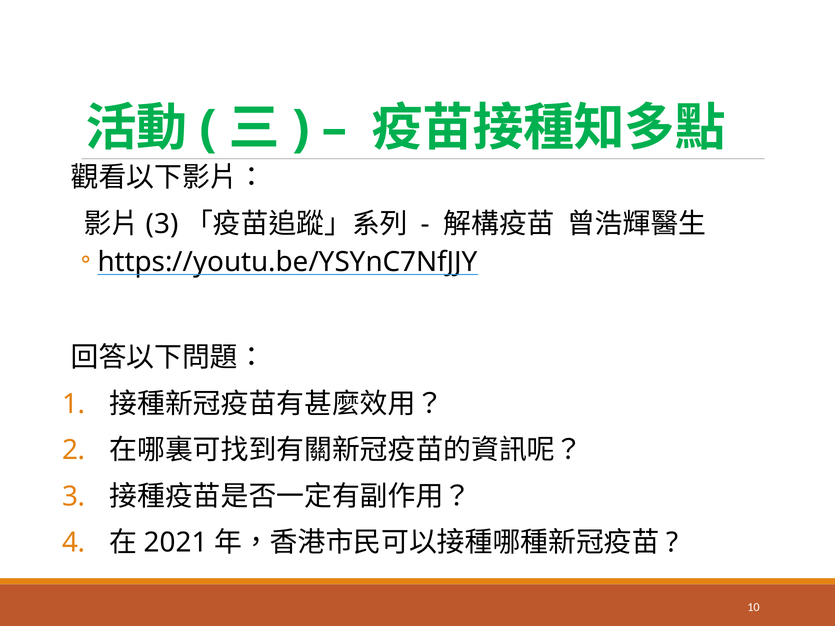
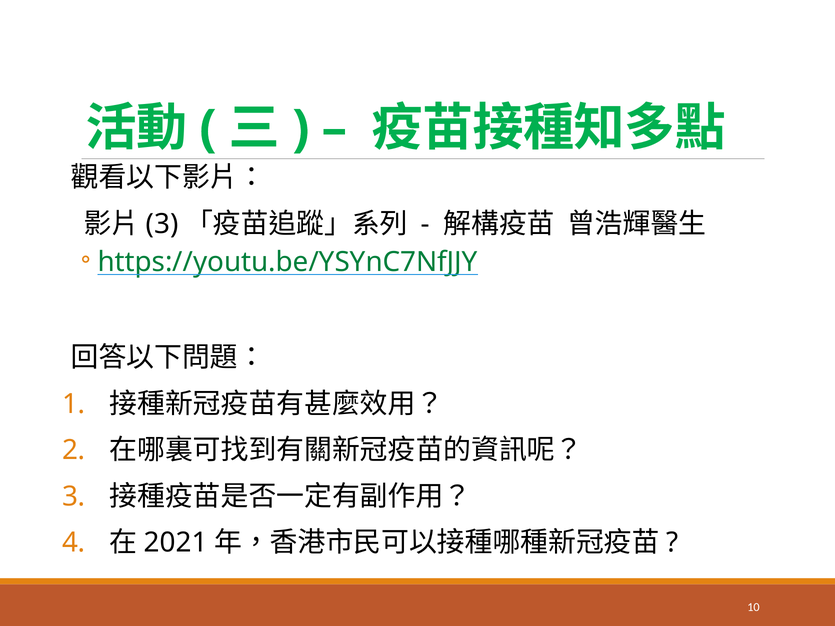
https://youtu.be/YSYnC7NfJJY colour: black -> green (288, 262)
